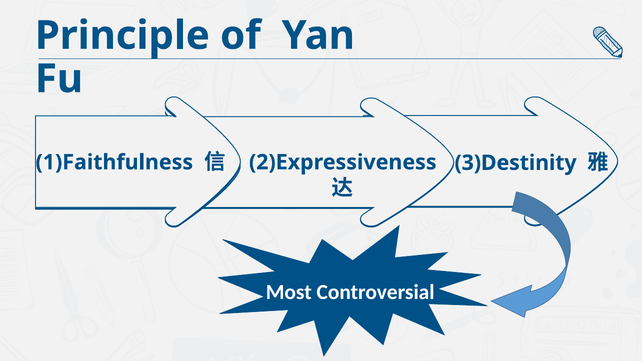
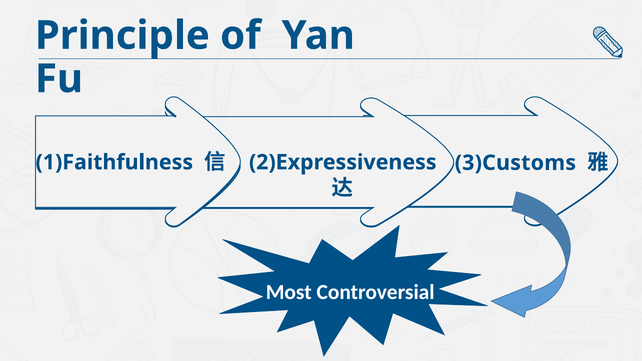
3)Destinity: 3)Destinity -> 3)Customs (515, 163)
